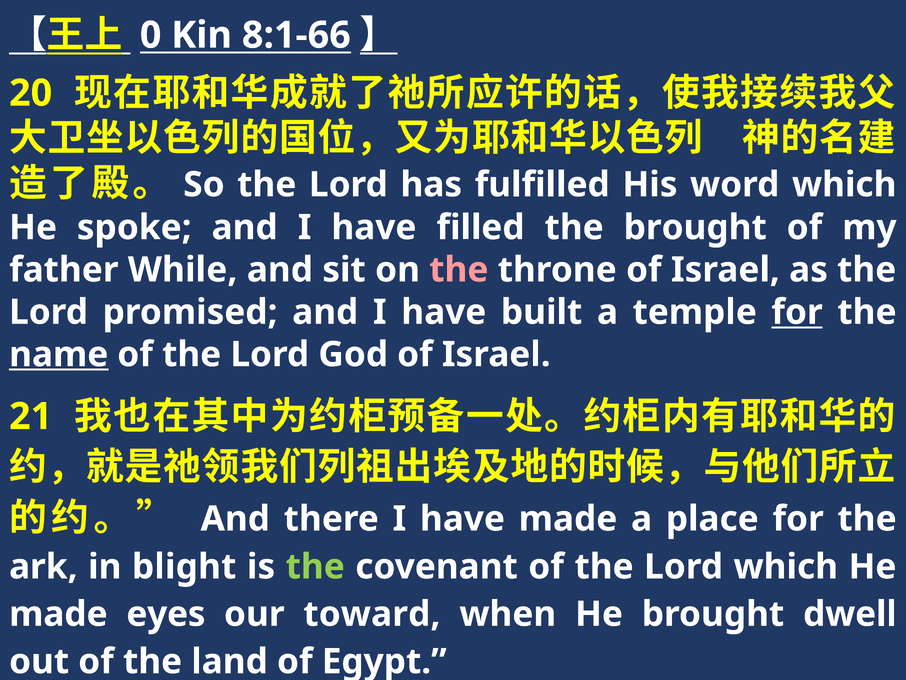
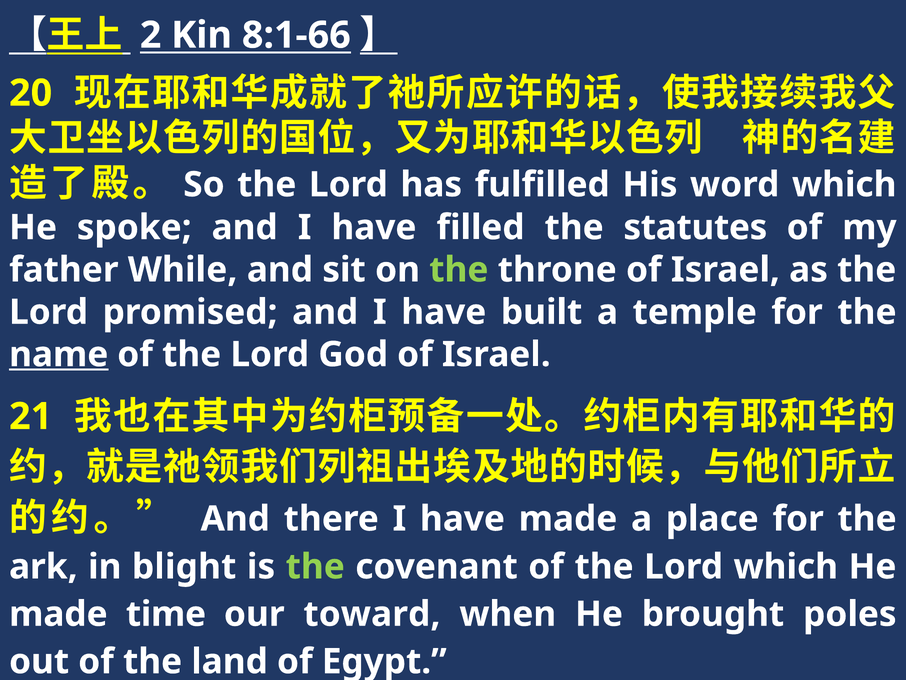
0: 0 -> 2 (151, 35)
the brought: brought -> statutes (695, 227)
the colour: pink -> light green (459, 270)
for underline: present -> none (797, 312)
eyes: eyes -> time (166, 614)
dwell: dwell -> poles (850, 614)
